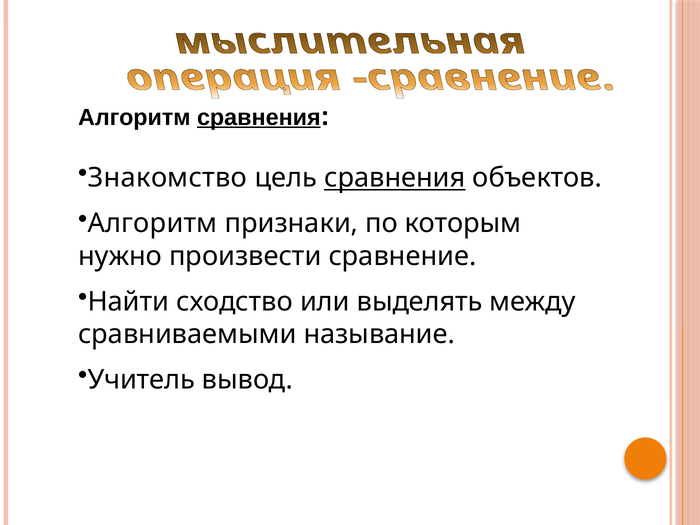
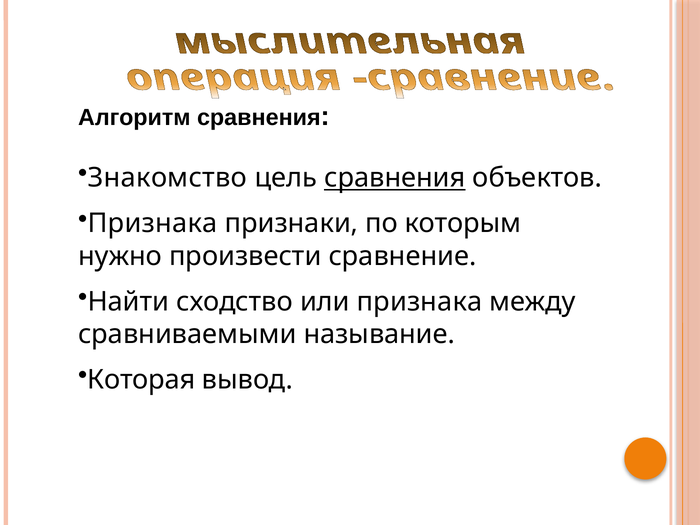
сравнения underline: present -> none (259, 117)
Алгоритм: Алгоритм -> Признака (152, 223)
или выделять: выделять -> признака (420, 302)
Учитель: Учитель -> Которая (141, 380)
